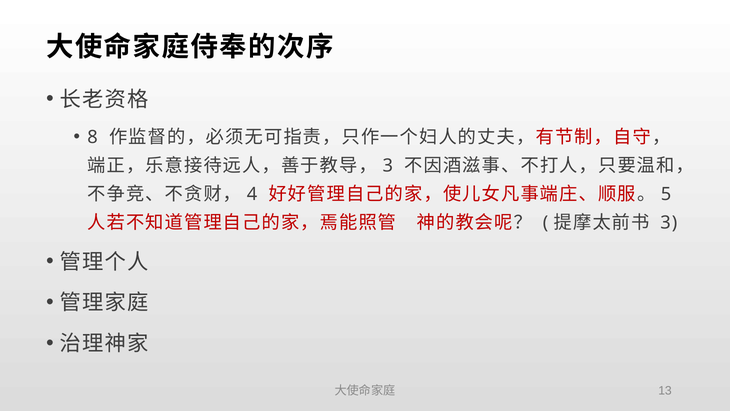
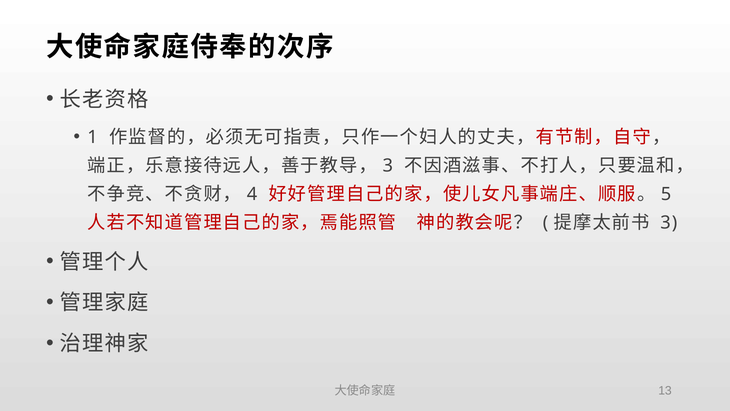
8: 8 -> 1 (92, 137)
